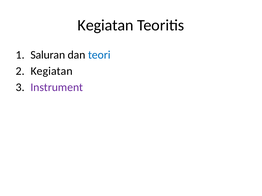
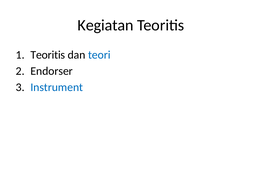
Saluran: Saluran -> Teoritis (48, 55)
Kegiatan: Kegiatan -> Endorser (52, 71)
Instrument colour: purple -> blue (57, 88)
